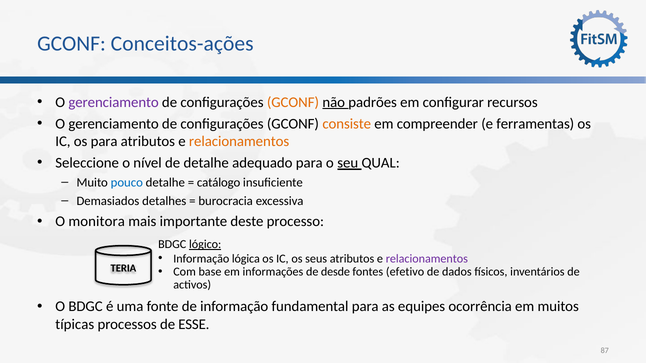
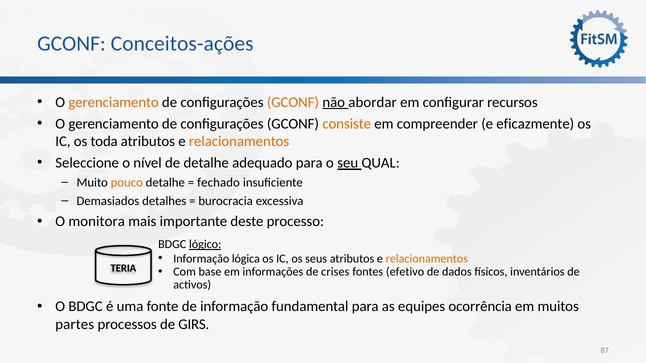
gerenciamento colour: purple -> orange (114, 102)
padrões: padrões -> abordar (373, 102)
ferramentas: ferramentas -> eficazmente (535, 124)
os para: para -> toda (104, 142)
pouco colour: blue -> orange (127, 183)
catálogo: catálogo -> fechado (218, 183)
relacionamentos colour: purple -> orange (427, 259)
desde: desde -> crises (335, 272)
típicas: típicas -> partes (75, 325)
ESSE: ESSE -> GIRS (194, 325)
